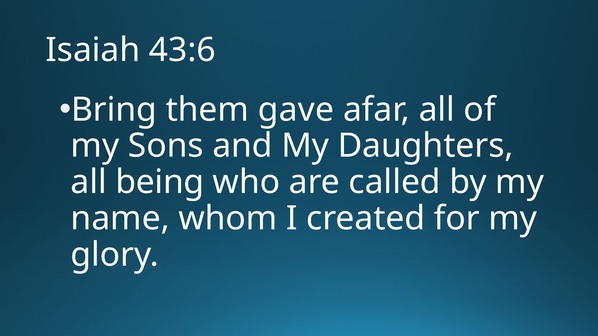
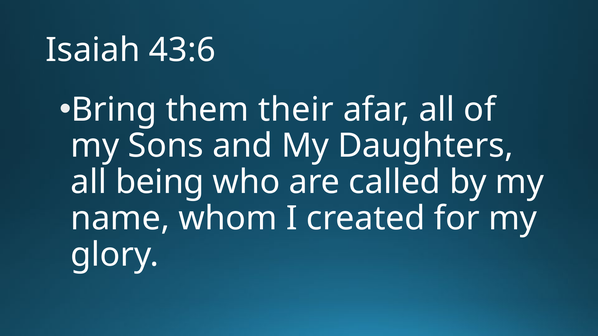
gave: gave -> their (296, 110)
